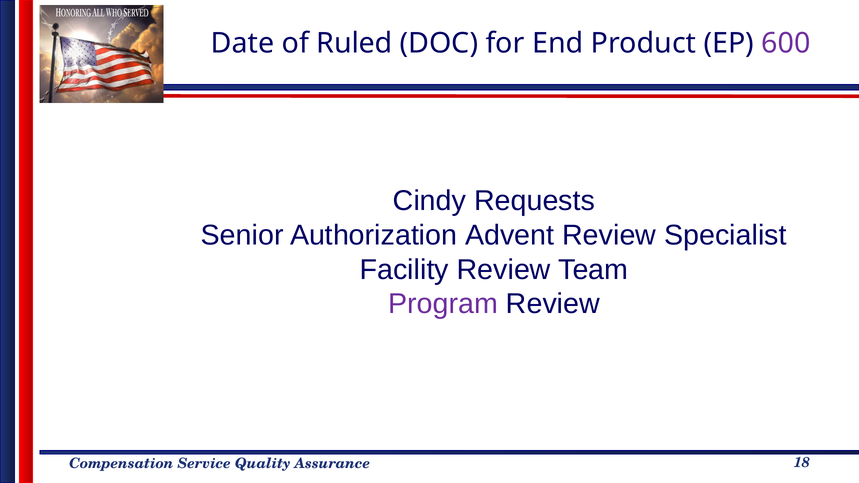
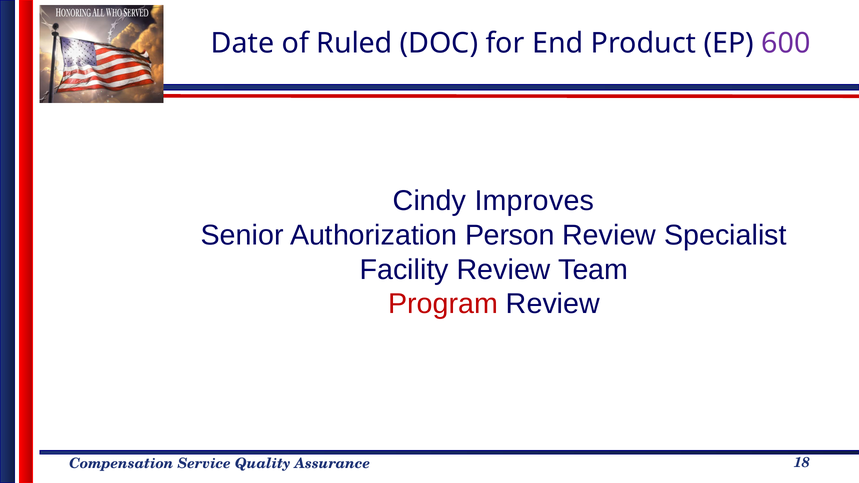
Requests: Requests -> Improves (534, 201)
Advent: Advent -> Person (510, 235)
Program colour: purple -> red (443, 304)
